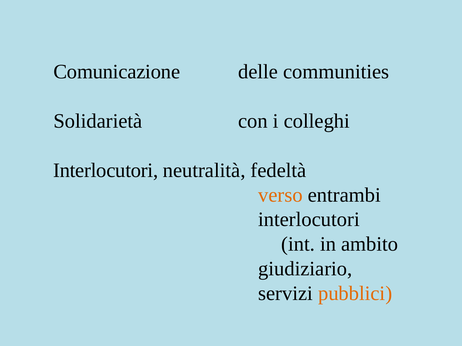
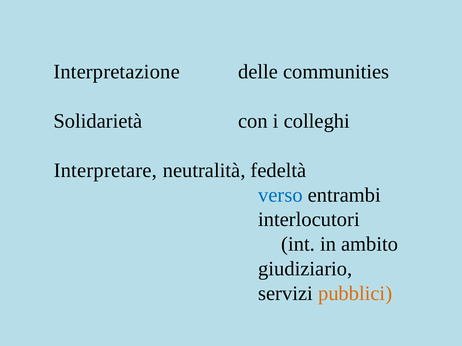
Comunicazione: Comunicazione -> Interpretazione (117, 72)
Interlocutori: Interlocutori -> Interpretare (105, 171)
verso colour: orange -> blue (280, 195)
